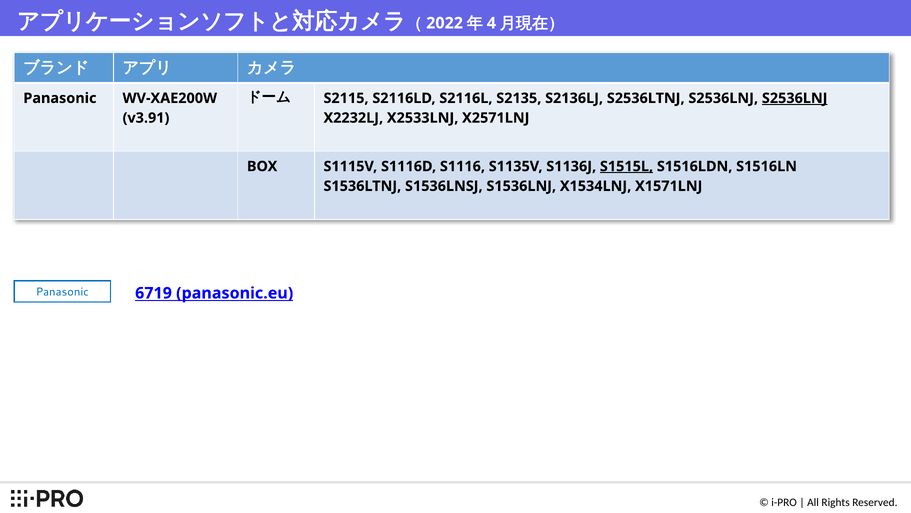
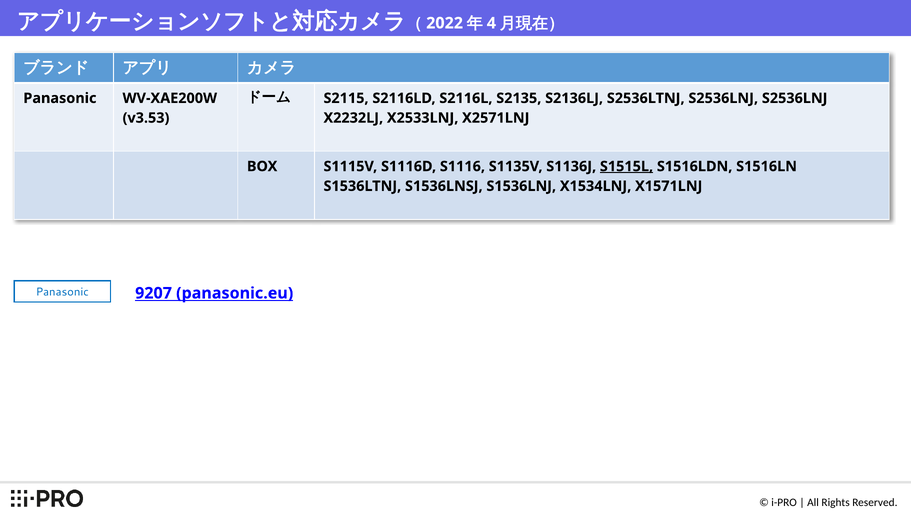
S2536LNJ underline: present -> none (795, 98)
v3.91: v3.91 -> v3.53 (146, 118)
6719: 6719 -> 9207 (154, 293)
